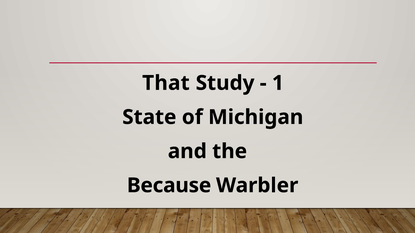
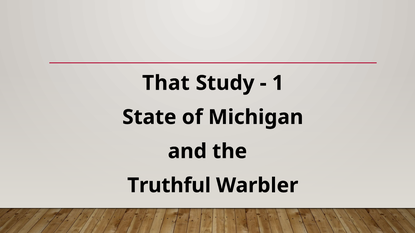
Because: Because -> Truthful (169, 186)
